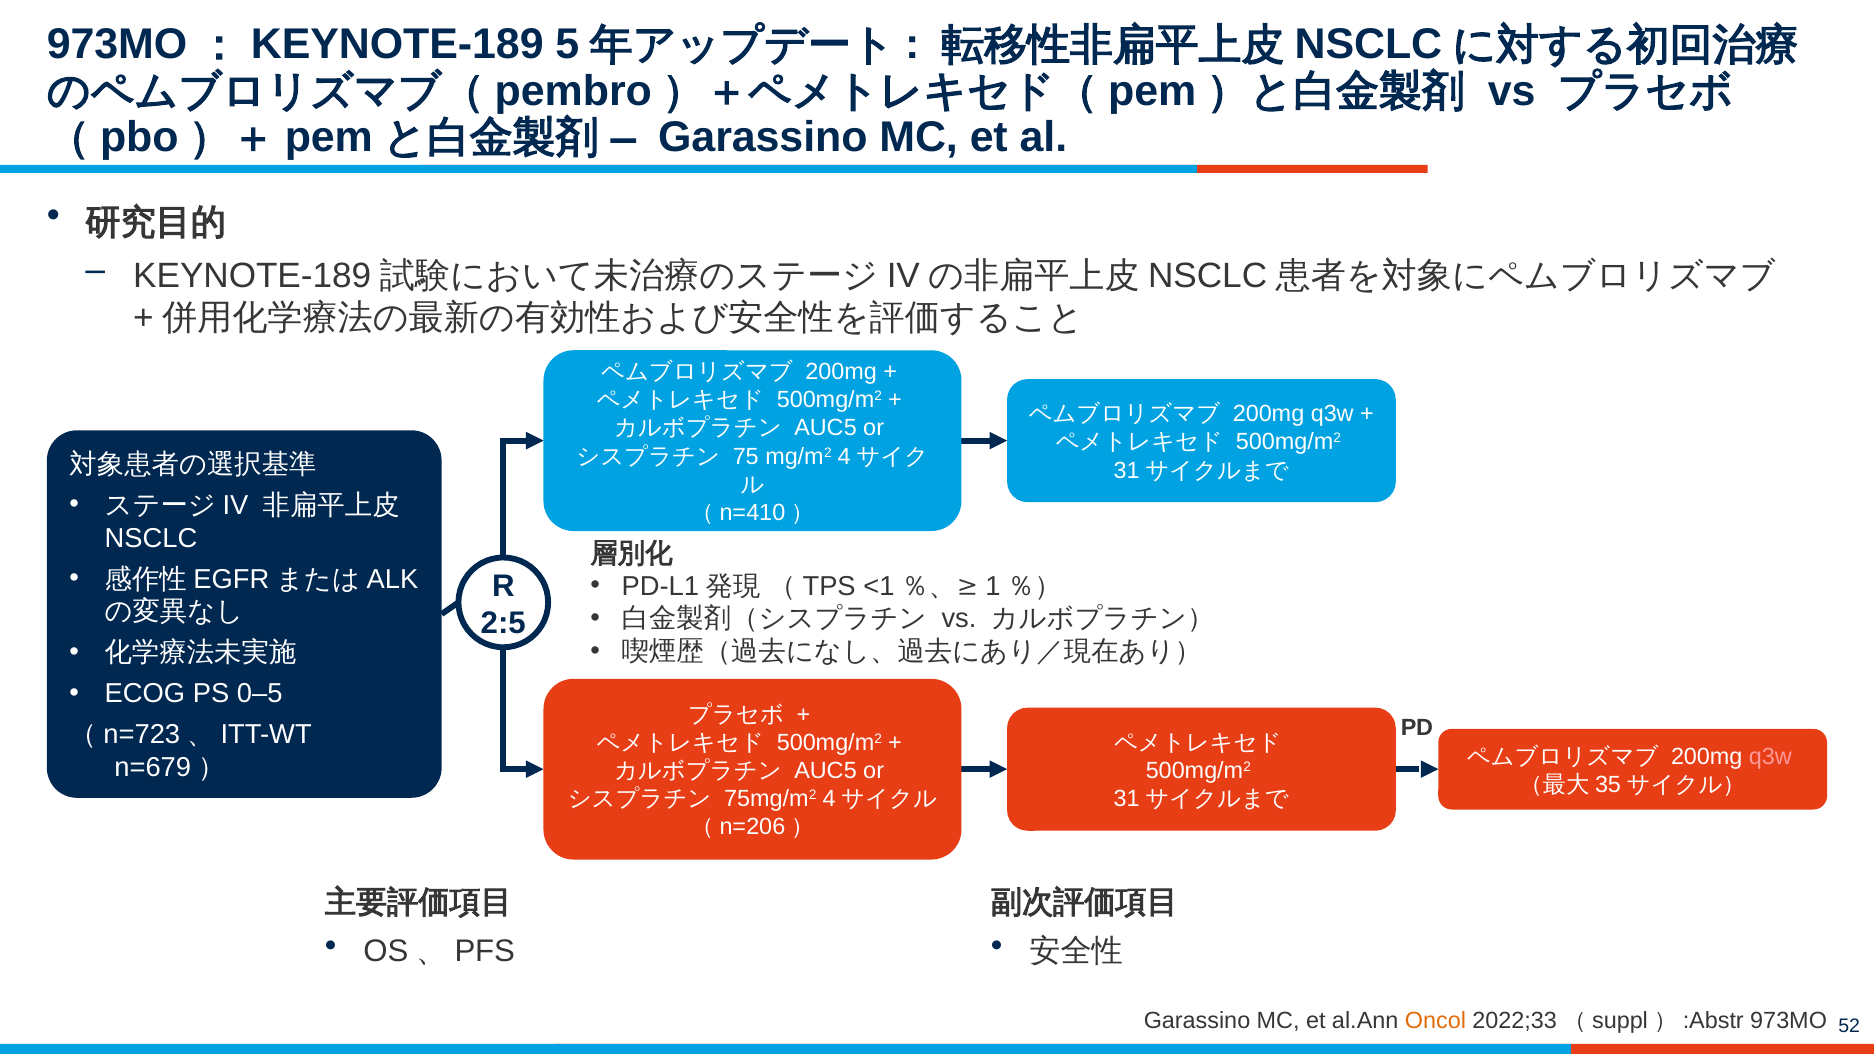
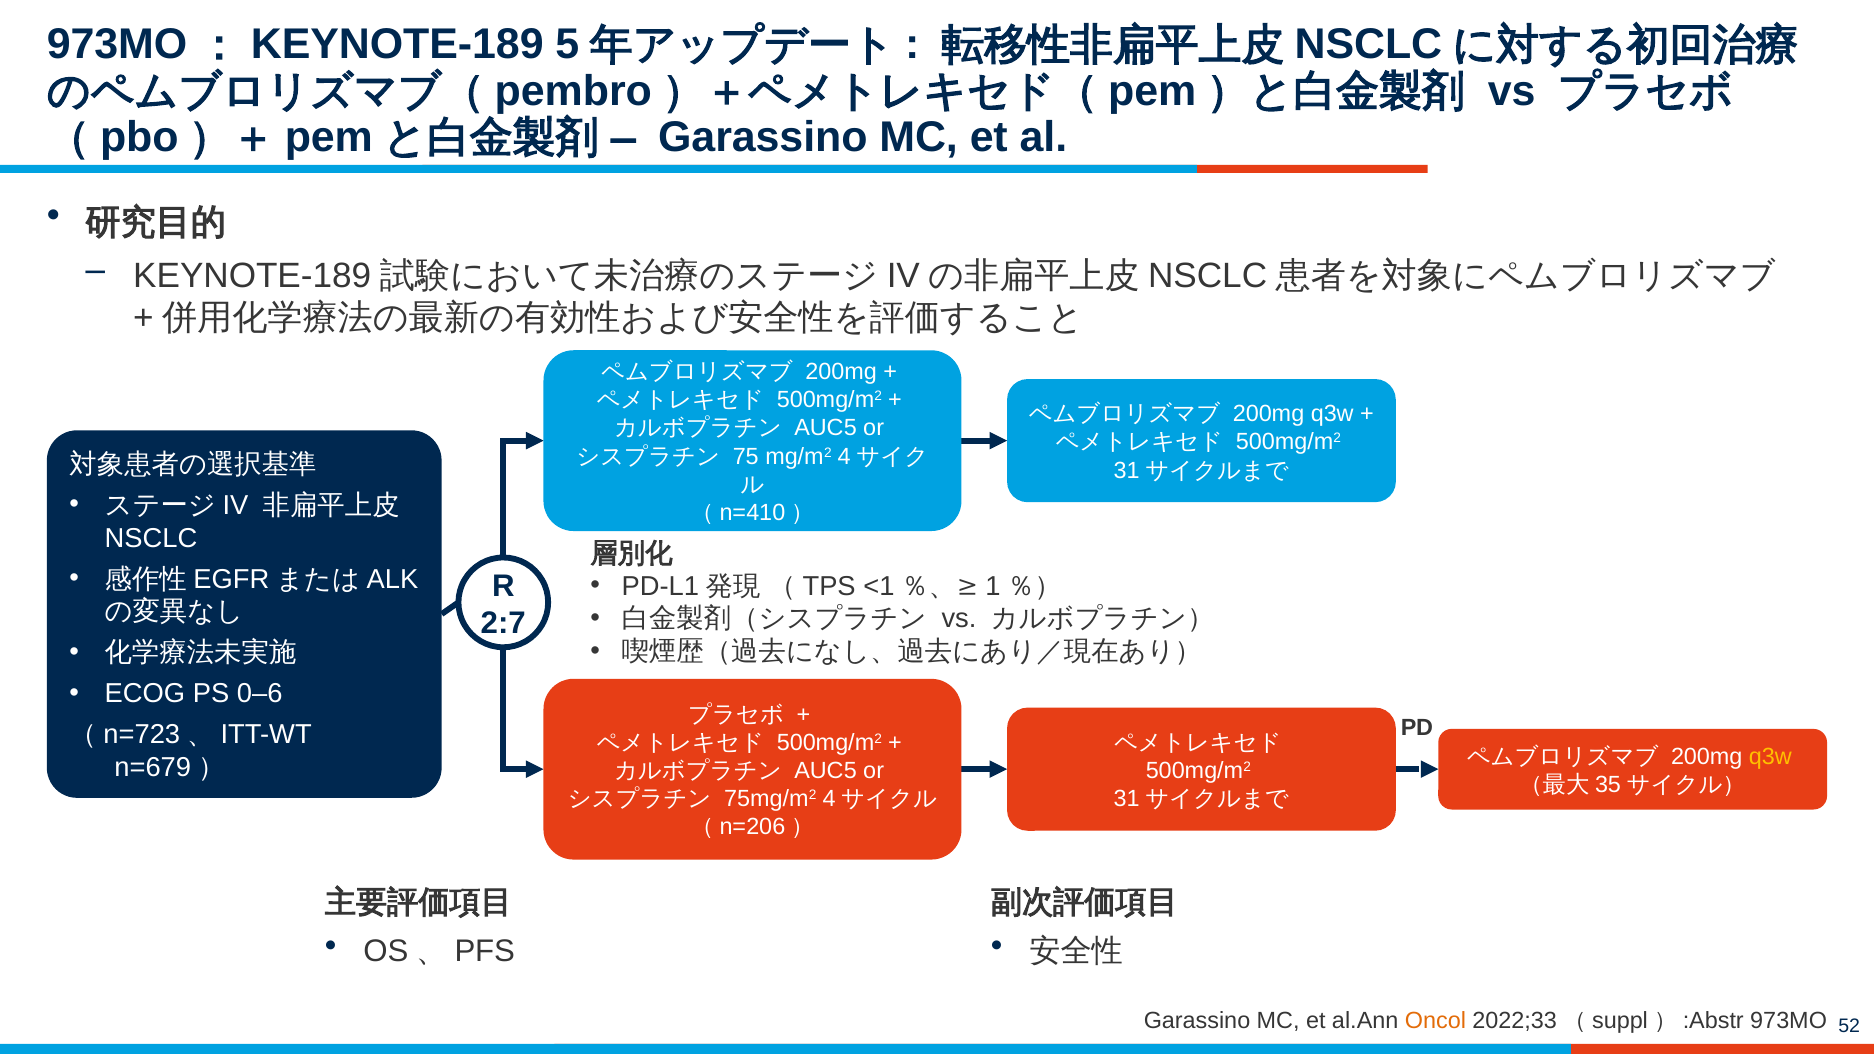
2:5: 2:5 -> 2:7 (503, 623)
0–5: 0–5 -> 0–6 (260, 694)
q3w colour: pink -> yellow (1770, 757)
